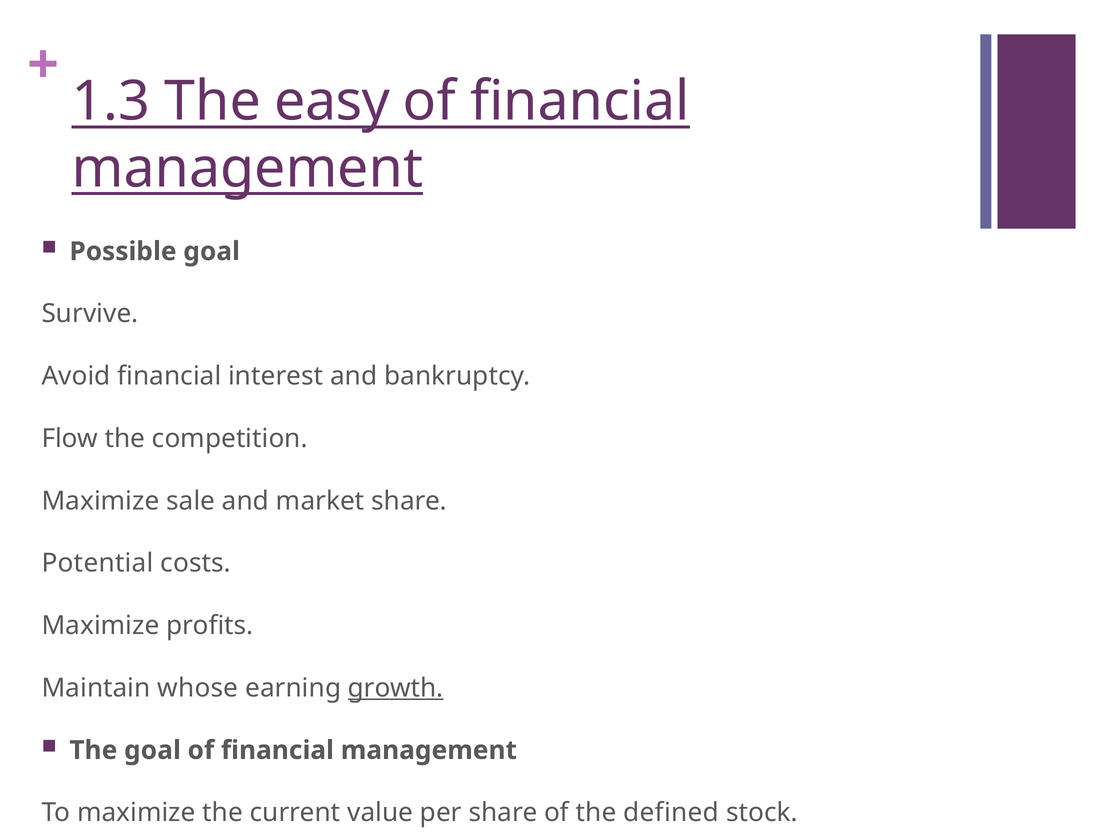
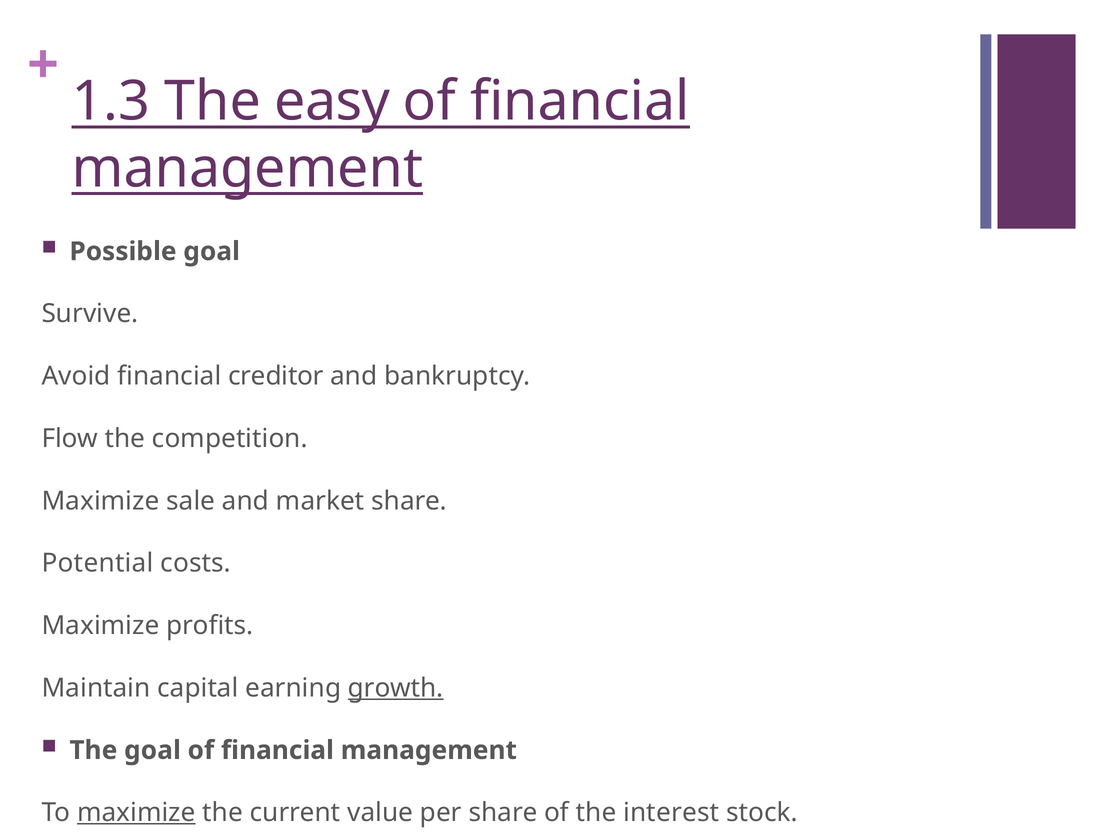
interest: interest -> creditor (276, 376)
whose: whose -> capital (198, 688)
maximize underline: none -> present (136, 813)
defined: defined -> interest (671, 813)
